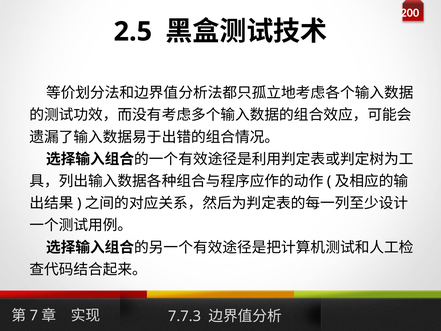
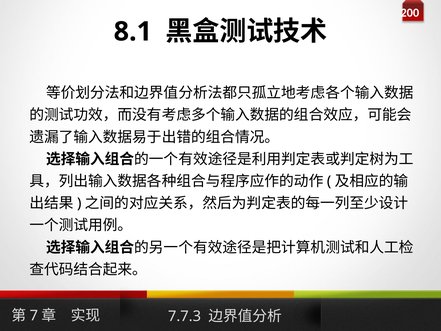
2.5: 2.5 -> 8.1 (133, 32)
